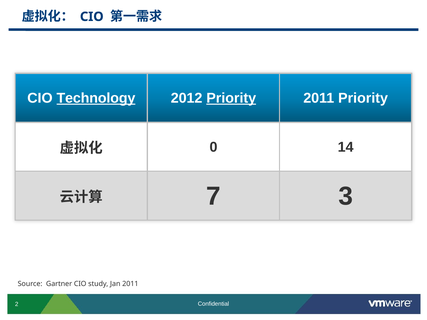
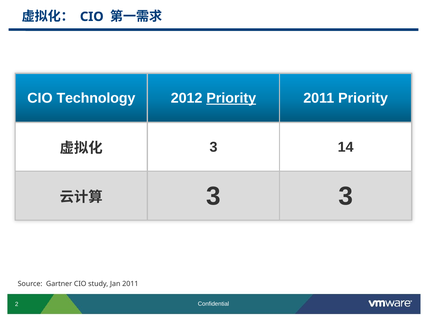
Technology underline: present -> none (96, 98)
0: 0 -> 3 (213, 147)
7: 7 -> 3 (213, 196)
